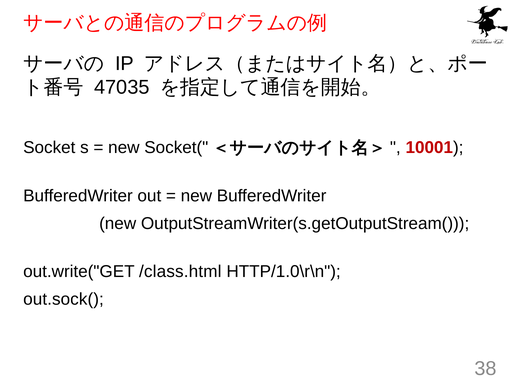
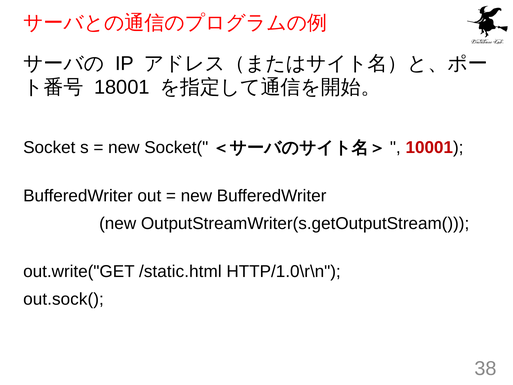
47035: 47035 -> 18001 (122, 87)
/class.html: /class.html -> /static.html (180, 271)
